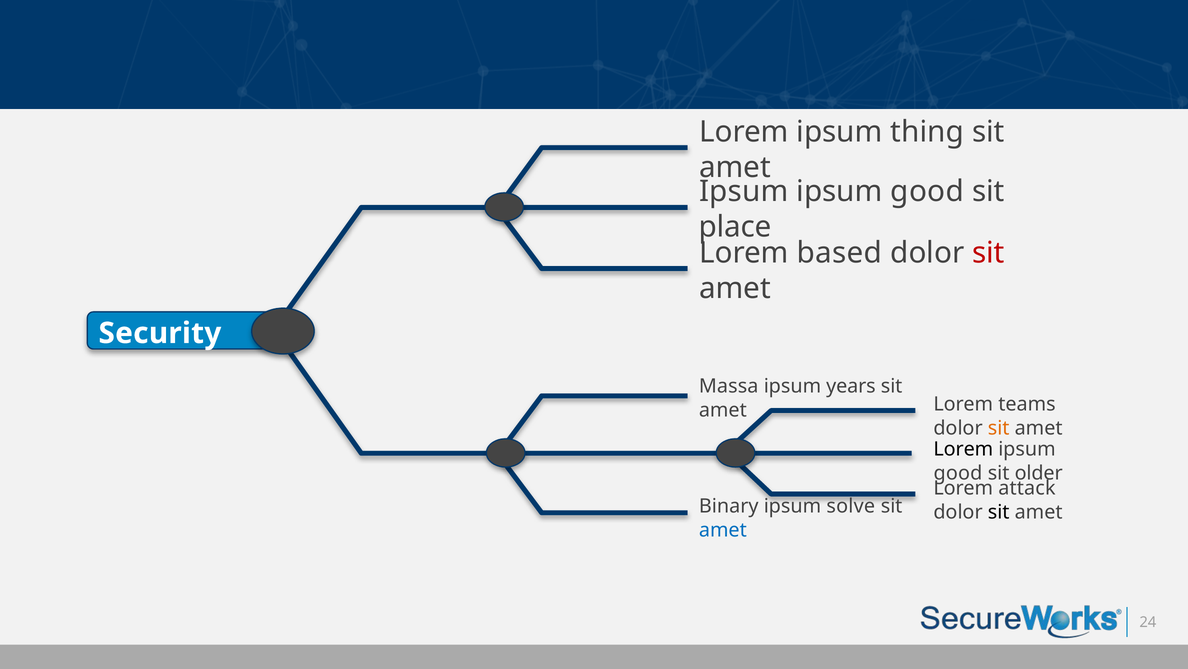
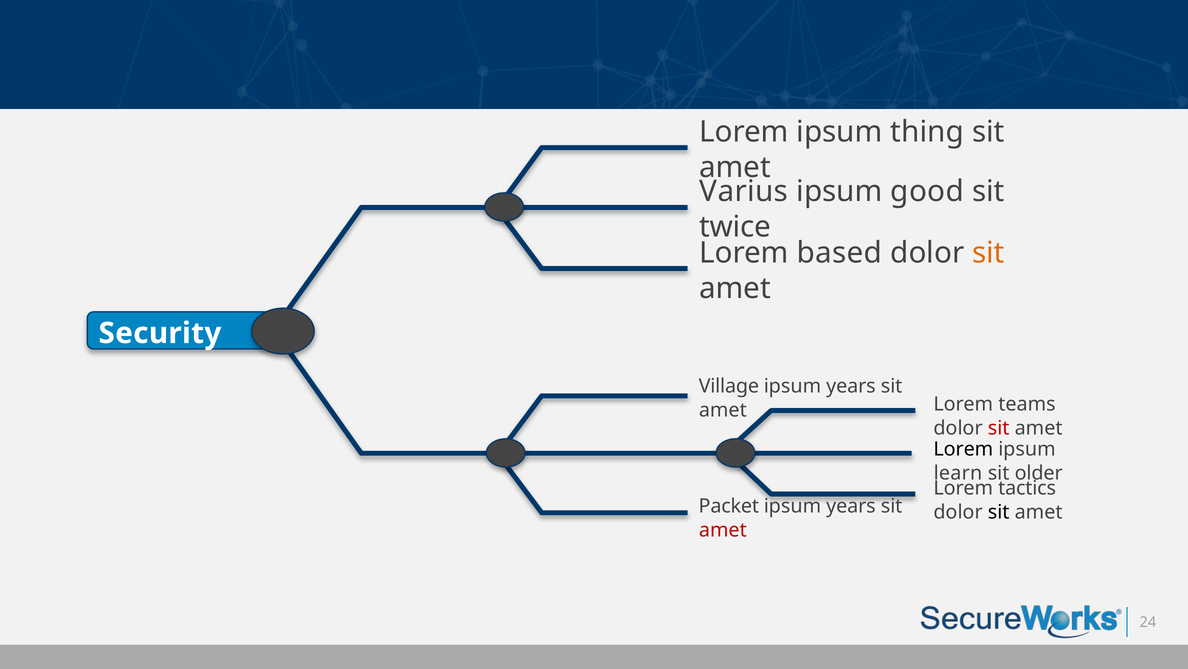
Ipsum: Ipsum -> Varius (744, 191)
place: place -> twice (735, 227)
sit colour: red -> orange (988, 253)
Massa: Massa -> Village (729, 386)
sit colour: orange -> red (999, 428)
good: good -> learn (958, 473)
attack: attack -> tactics (1027, 488)
Binary: Binary -> Packet (729, 506)
solve: solve -> years (851, 506)
amet colour: blue -> red (723, 530)
